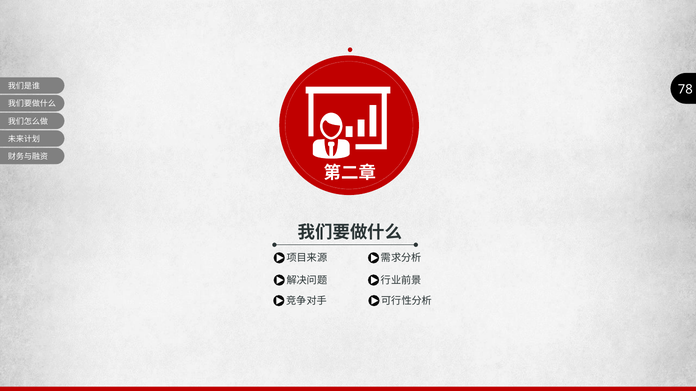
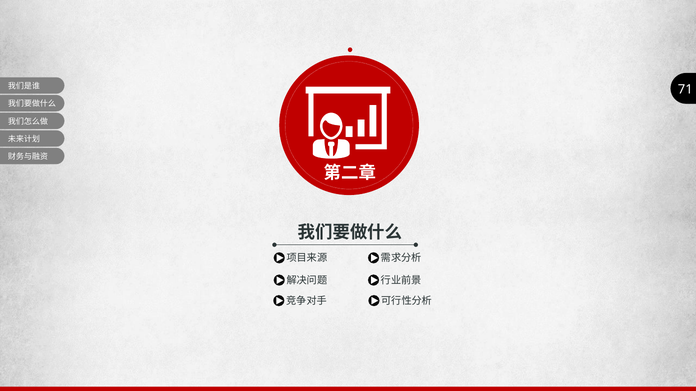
78: 78 -> 71 (685, 89)
